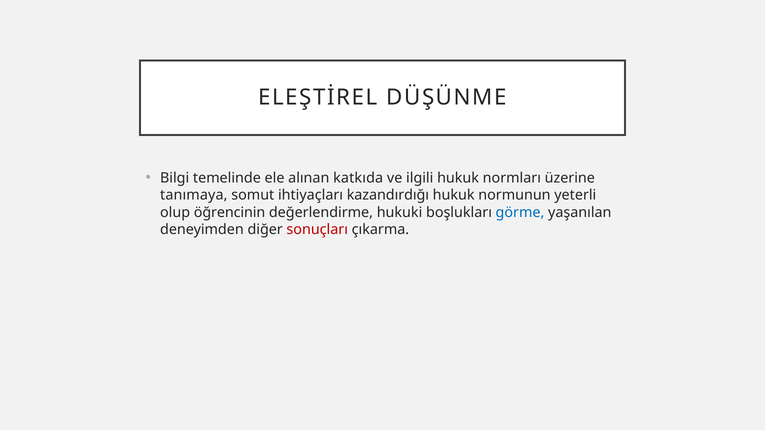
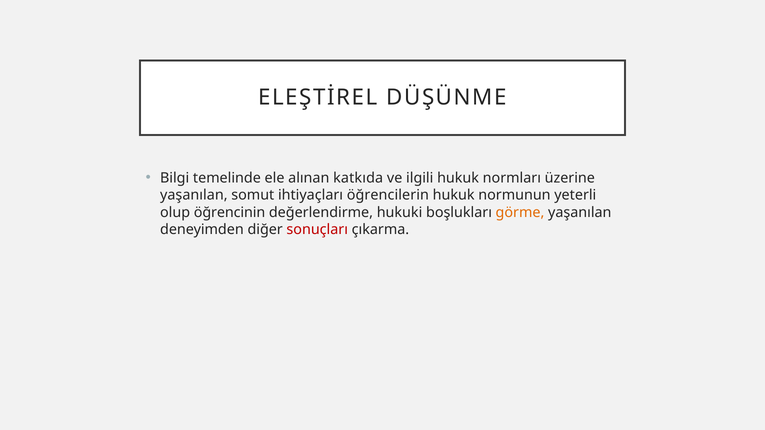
tanımaya: tanımaya -> yaşanılan (194, 195)
kazandırdığı: kazandırdığı -> öğrencilerin (388, 195)
görme colour: blue -> orange (520, 212)
